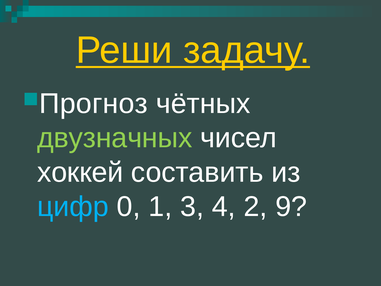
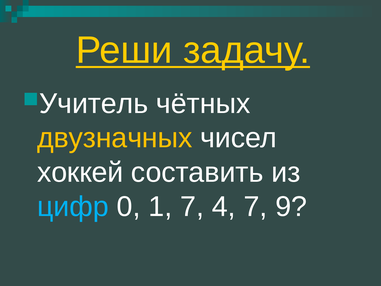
Прогноз: Прогноз -> Учитель (94, 104)
двузначных colour: light green -> yellow (115, 138)
1 3: 3 -> 7 (192, 206)
4 2: 2 -> 7 (255, 206)
